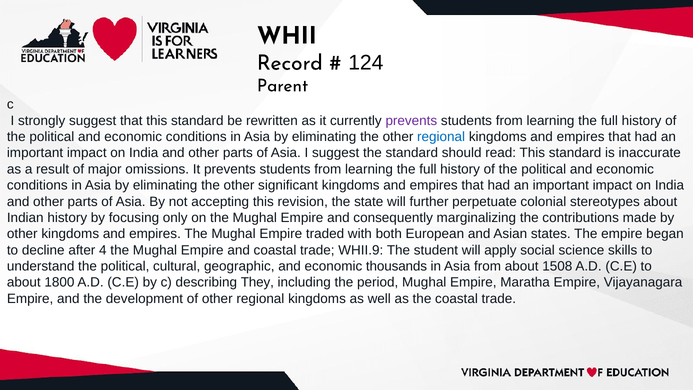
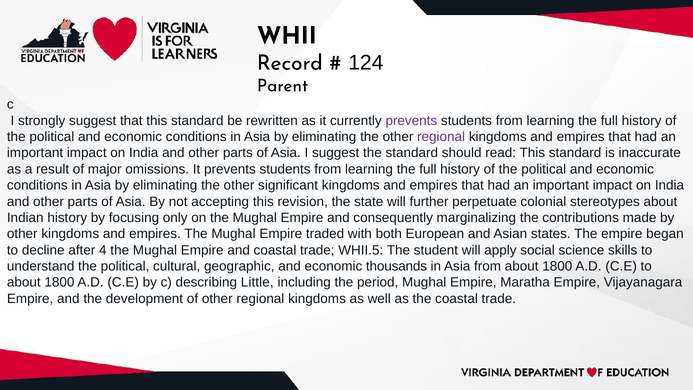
regional colour: blue -> purple (441, 137)
WHII.9: WHII.9 -> WHII.5 (361, 250)
from about 1508: 1508 -> 1800 (557, 266)
They: They -> Little (257, 282)
